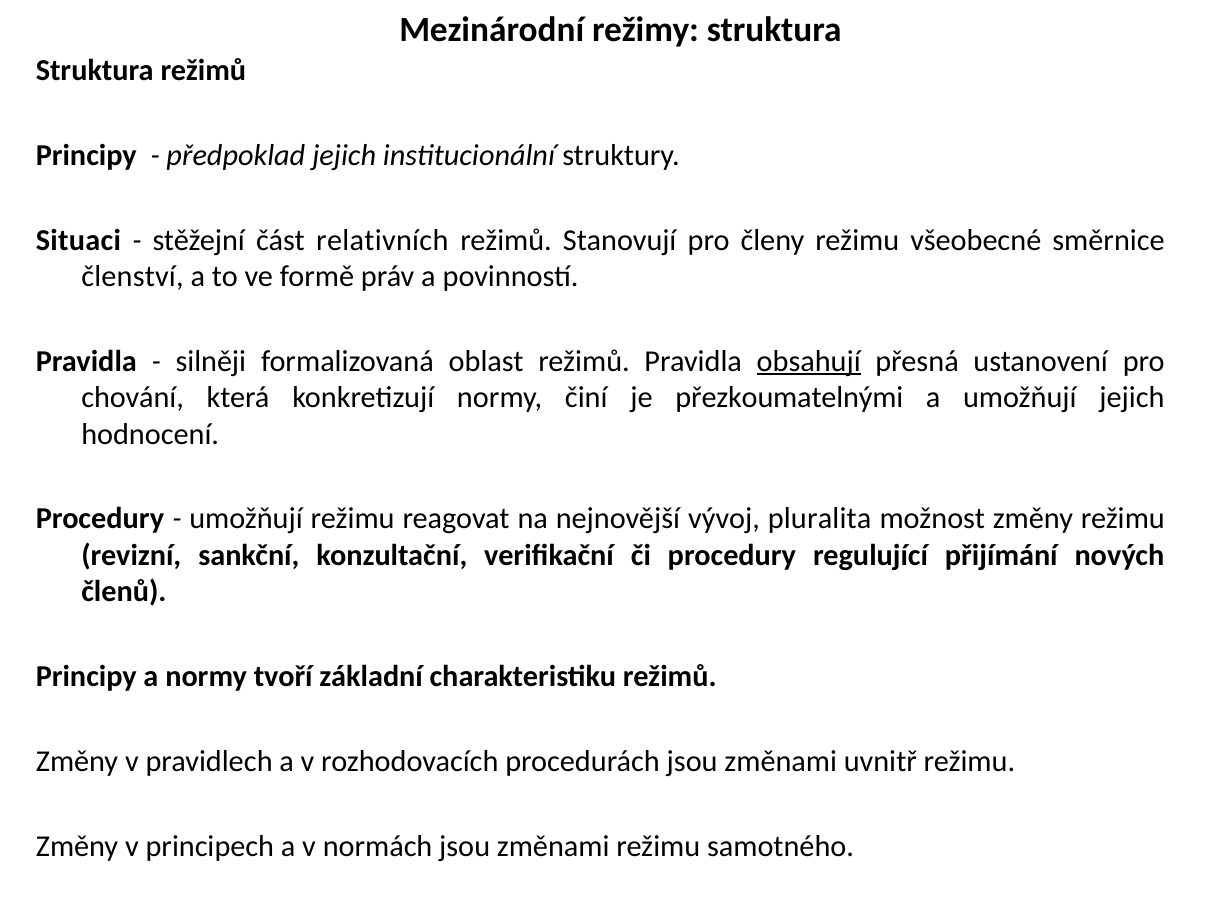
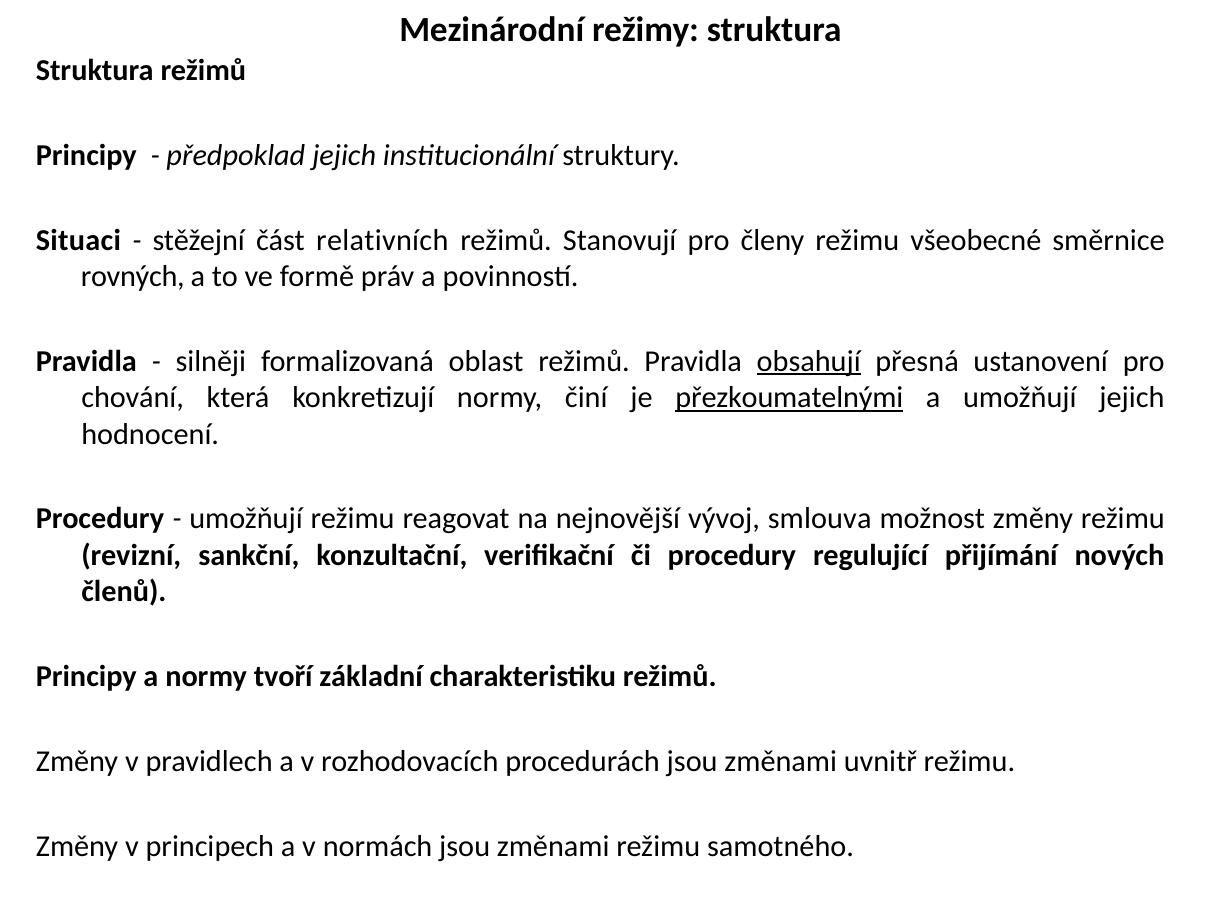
členství: členství -> rovných (133, 276)
přezkoumatelnými underline: none -> present (789, 397)
pluralita: pluralita -> smlouva (820, 518)
